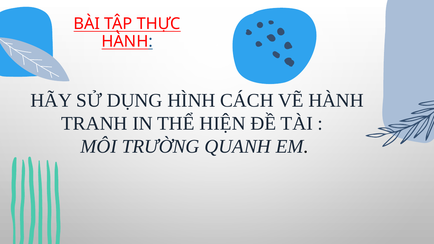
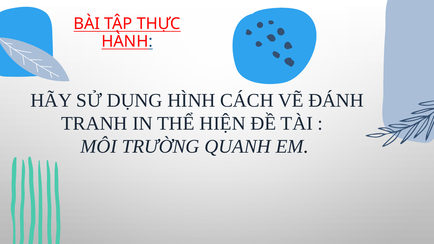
VẼ HÀNH: HÀNH -> ĐÁNH (336, 100)
